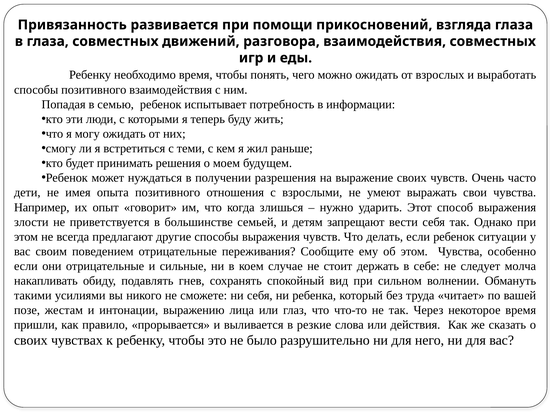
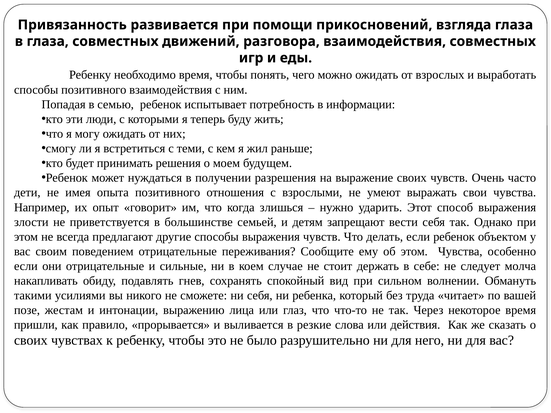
ситуации: ситуации -> объектом (502, 237)
